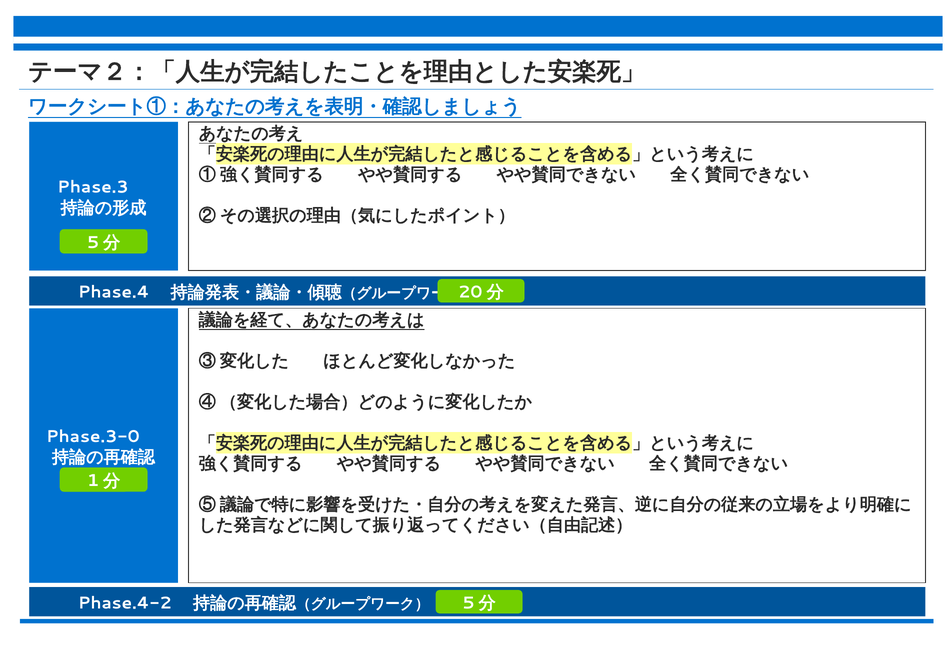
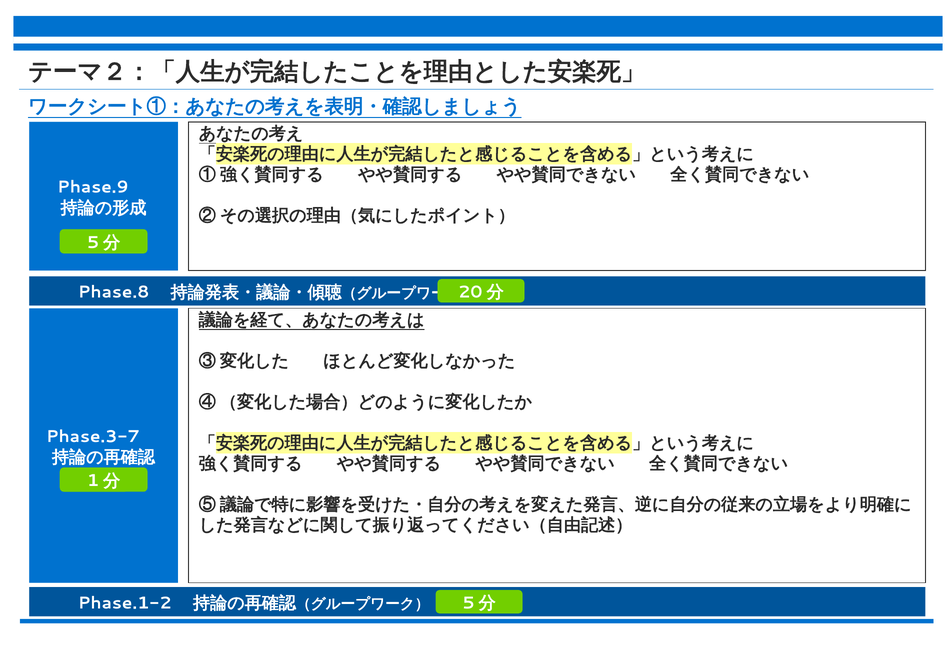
Phase.3: Phase.3 -> Phase.9 (93, 187)
Phase.4: Phase.4 -> Phase.8 (114, 292)
Phase.3-0: Phase.3-0 -> Phase.3-7 (93, 437)
Phase.4-2: Phase.4-2 -> Phase.1-2 (125, 603)
